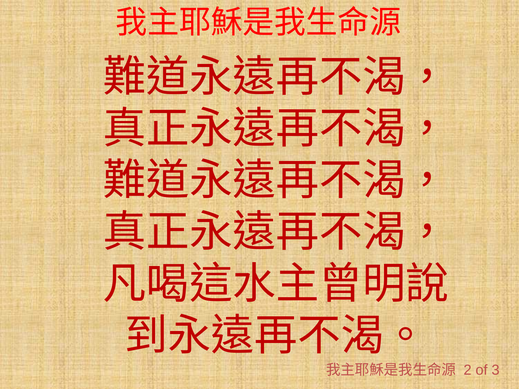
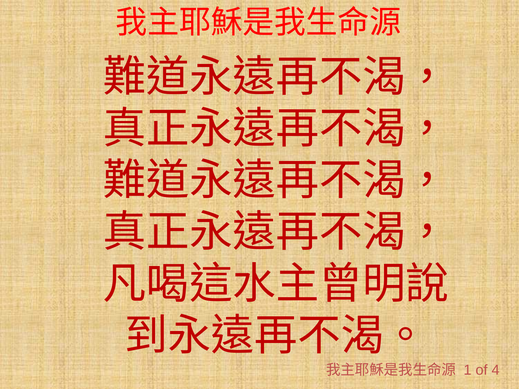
2: 2 -> 1 (468, 370)
3: 3 -> 4 (496, 370)
